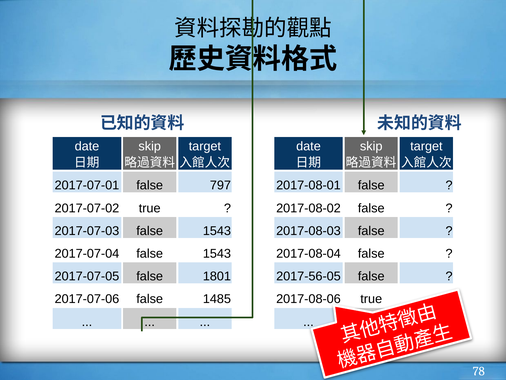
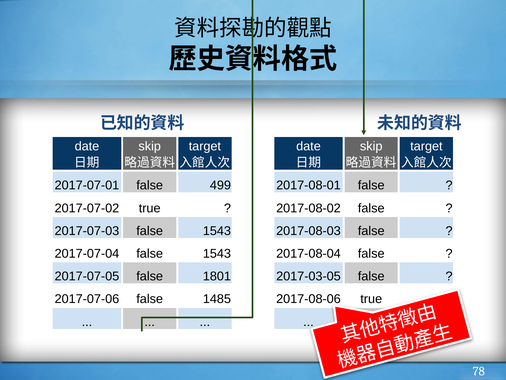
797: 797 -> 499 (220, 185)
2017-56-05: 2017-56-05 -> 2017-03-05 (308, 276)
